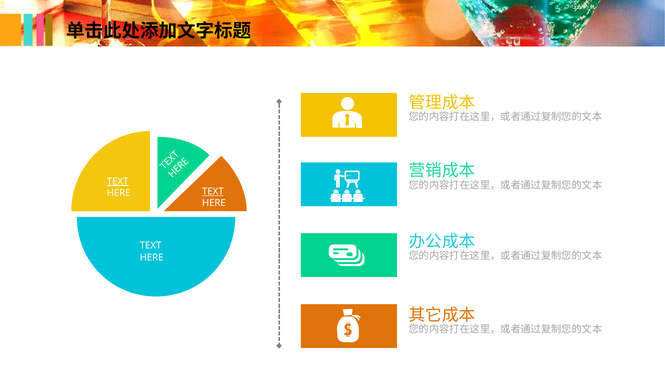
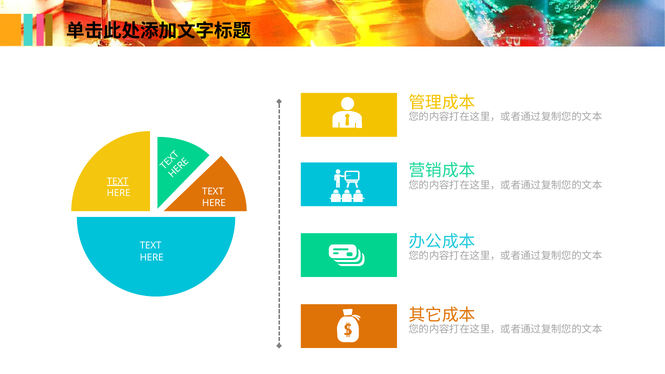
TEXT underline: present -> none (213, 192)
